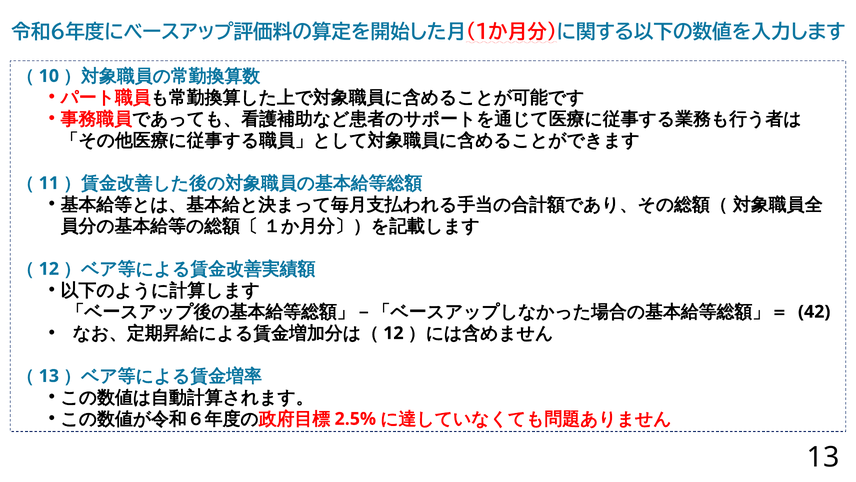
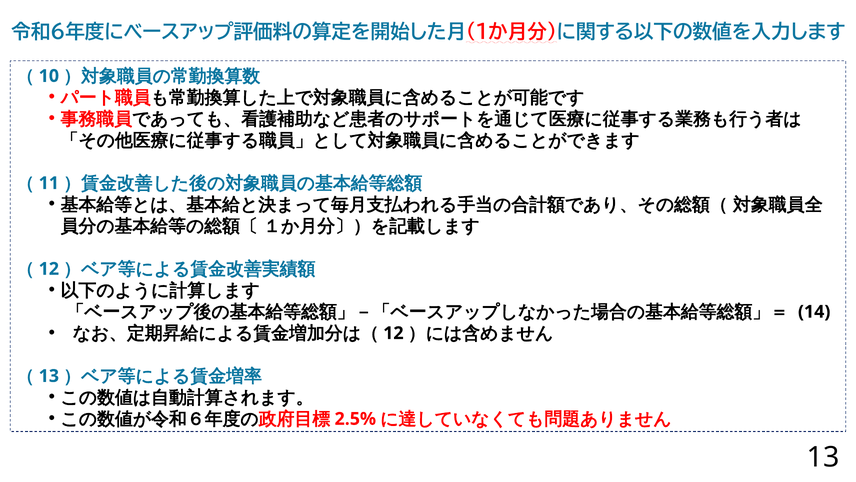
42: 42 -> 14 (814, 311)
